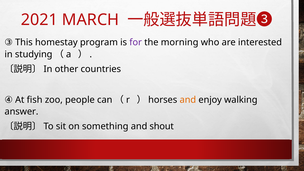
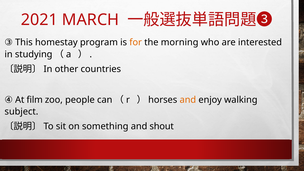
for colour: purple -> orange (136, 42)
fish: fish -> film (35, 100)
answer: answer -> subject (21, 112)
